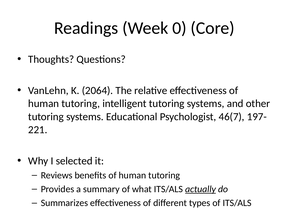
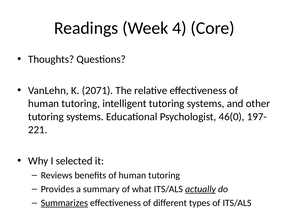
0: 0 -> 4 (179, 28)
2064: 2064 -> 2071 (97, 90)
46(7: 46(7 -> 46(0 (232, 116)
Summarizes underline: none -> present (64, 203)
